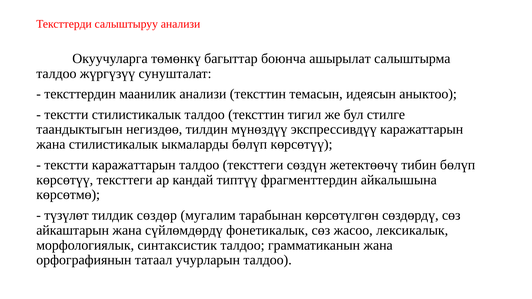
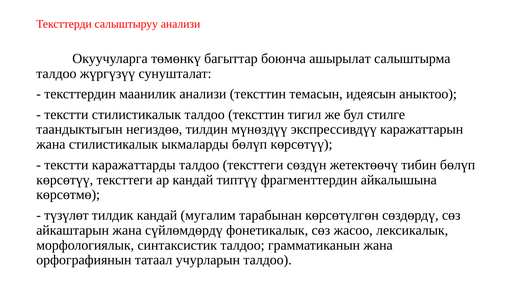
текстти каражаттарын: каражаттарын -> каражаттарды (134, 165)
тилдик сөздөр: сөздөр -> кандай (157, 215)
